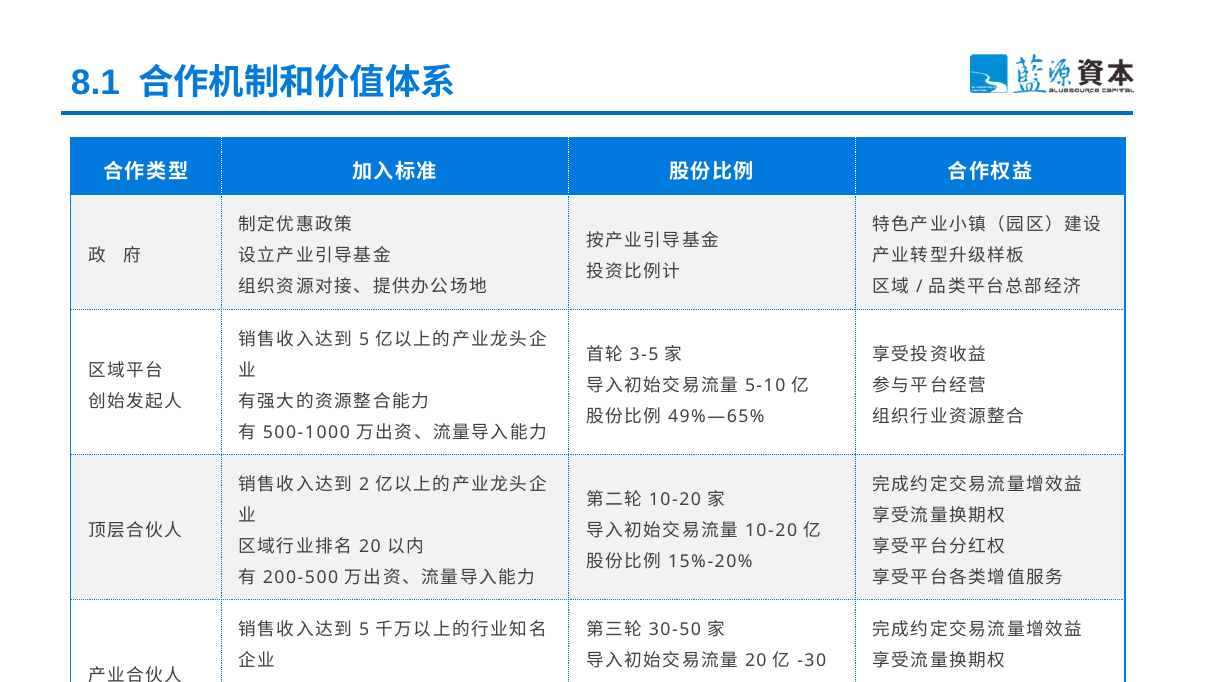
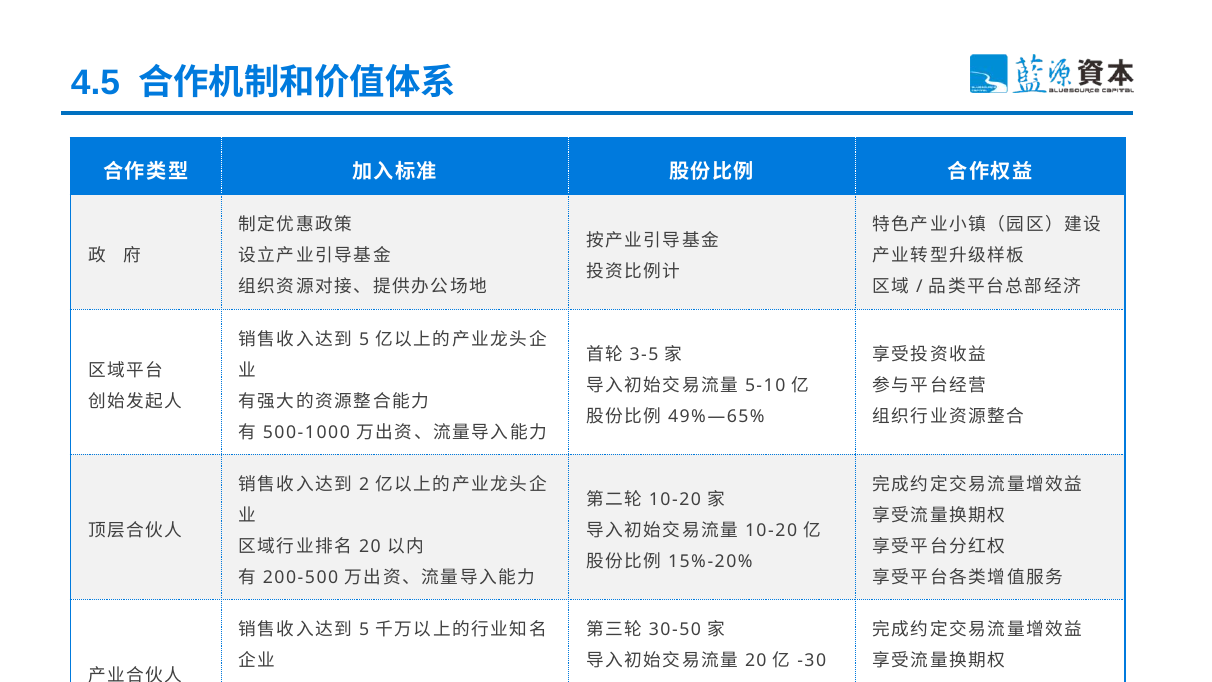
8.1: 8.1 -> 4.5 (95, 83)
